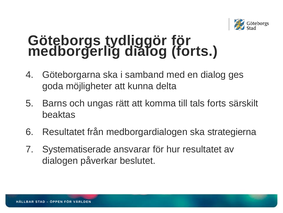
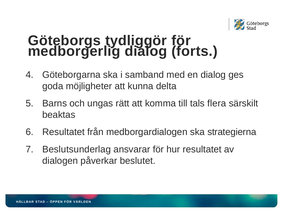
tals forts: forts -> flera (217, 103)
Systematiserade: Systematiserade -> Beslutsunderlag (77, 149)
